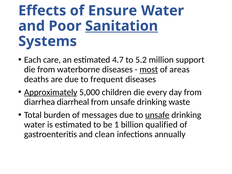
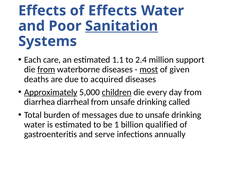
of Ensure: Ensure -> Effects (113, 11)
4.7: 4.7 -> 1.1 (118, 60)
5.2: 5.2 -> 2.4 (141, 60)
from underline: none -> present (46, 70)
areas: areas -> given (180, 70)
frequent: frequent -> acquired (107, 79)
children underline: none -> present (117, 92)
waste: waste -> called (179, 102)
unsafe underline: present -> none (157, 115)
clean: clean -> serve (105, 134)
